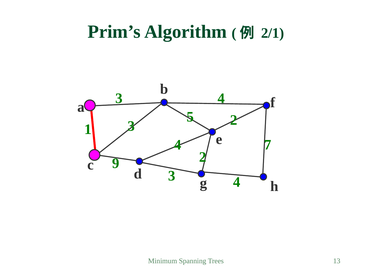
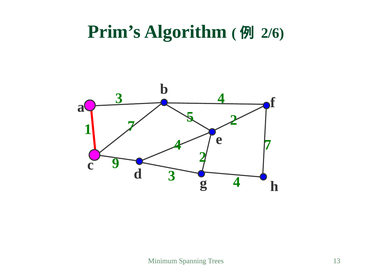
2/1: 2/1 -> 2/6 (273, 33)
1 3: 3 -> 7 (131, 126)
